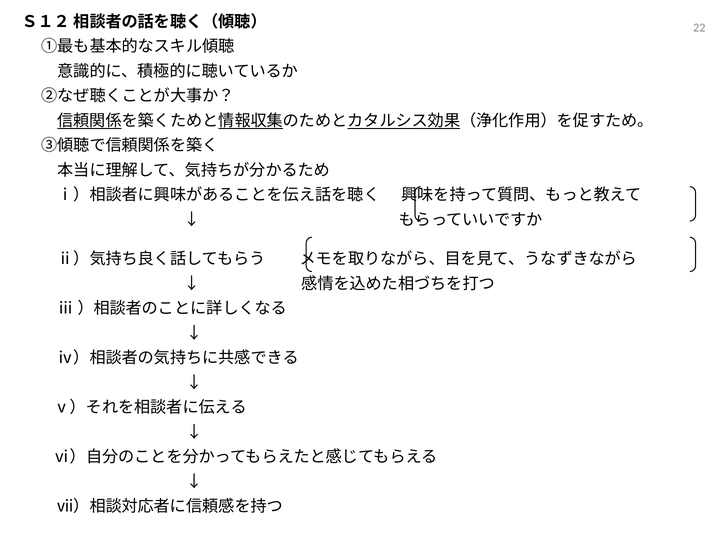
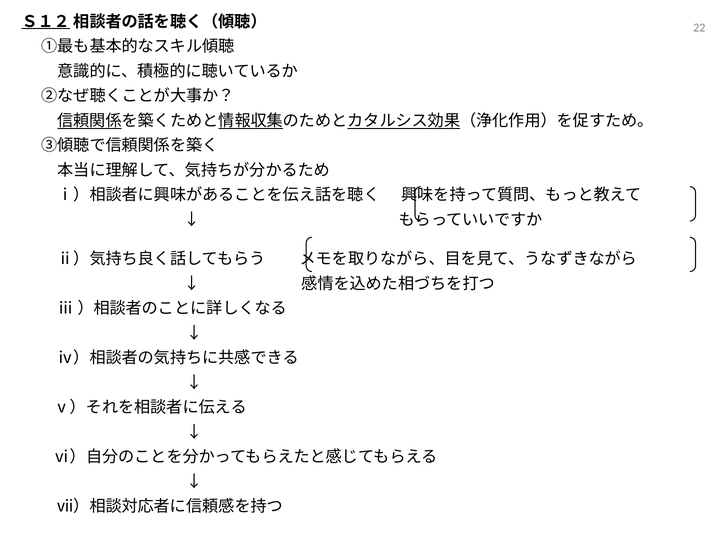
Ｓ１２ underline: none -> present (46, 22)
